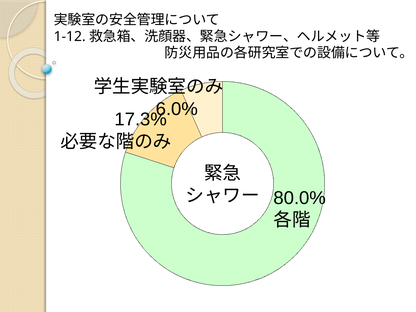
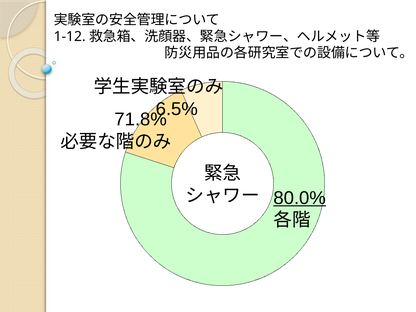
6.0%: 6.0% -> 6.5% (177, 109)
17.3%: 17.3% -> 71.8% (141, 119)
80.0% underline: none -> present (300, 198)
